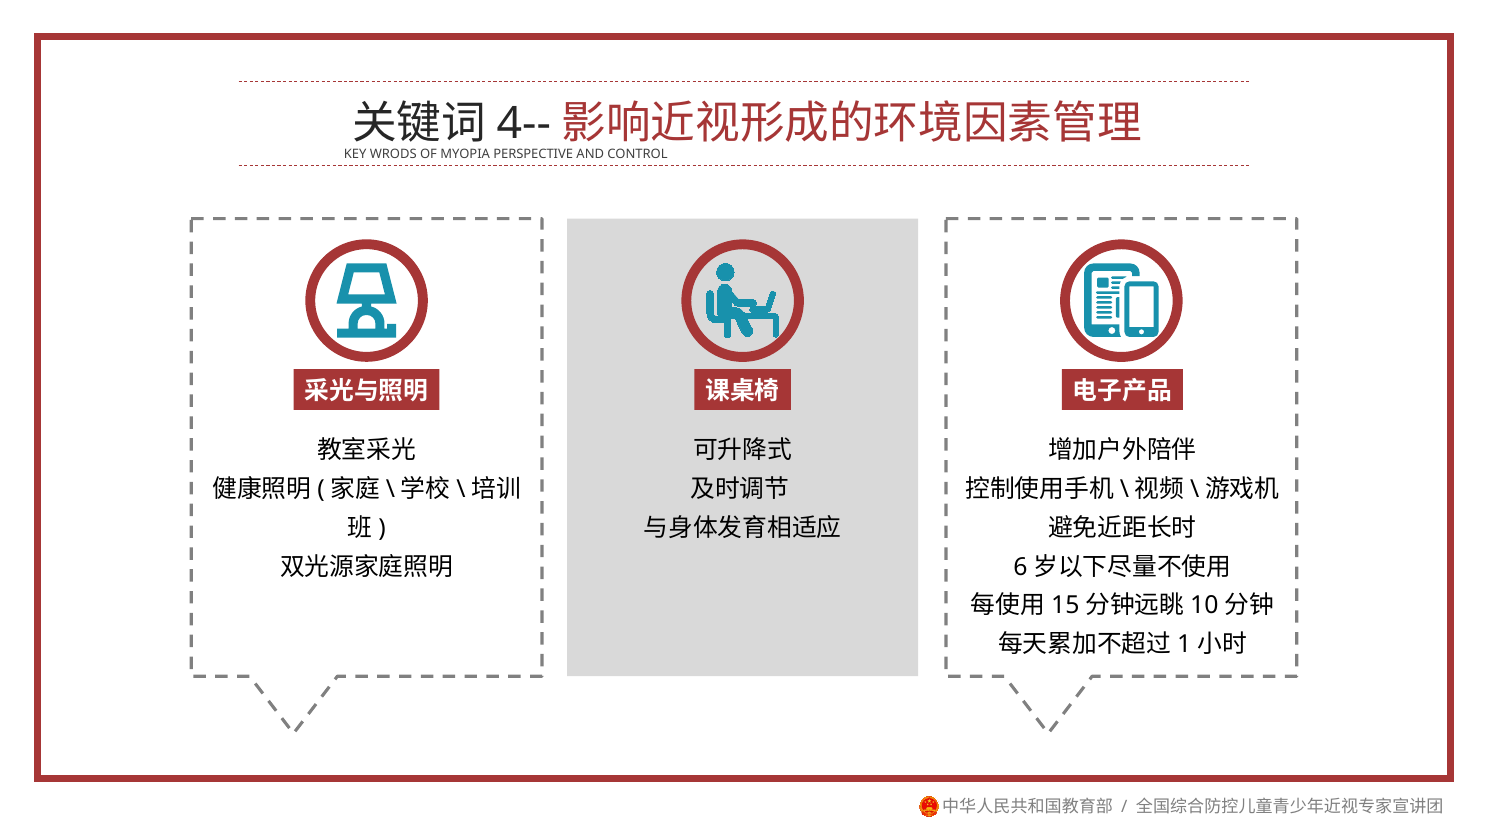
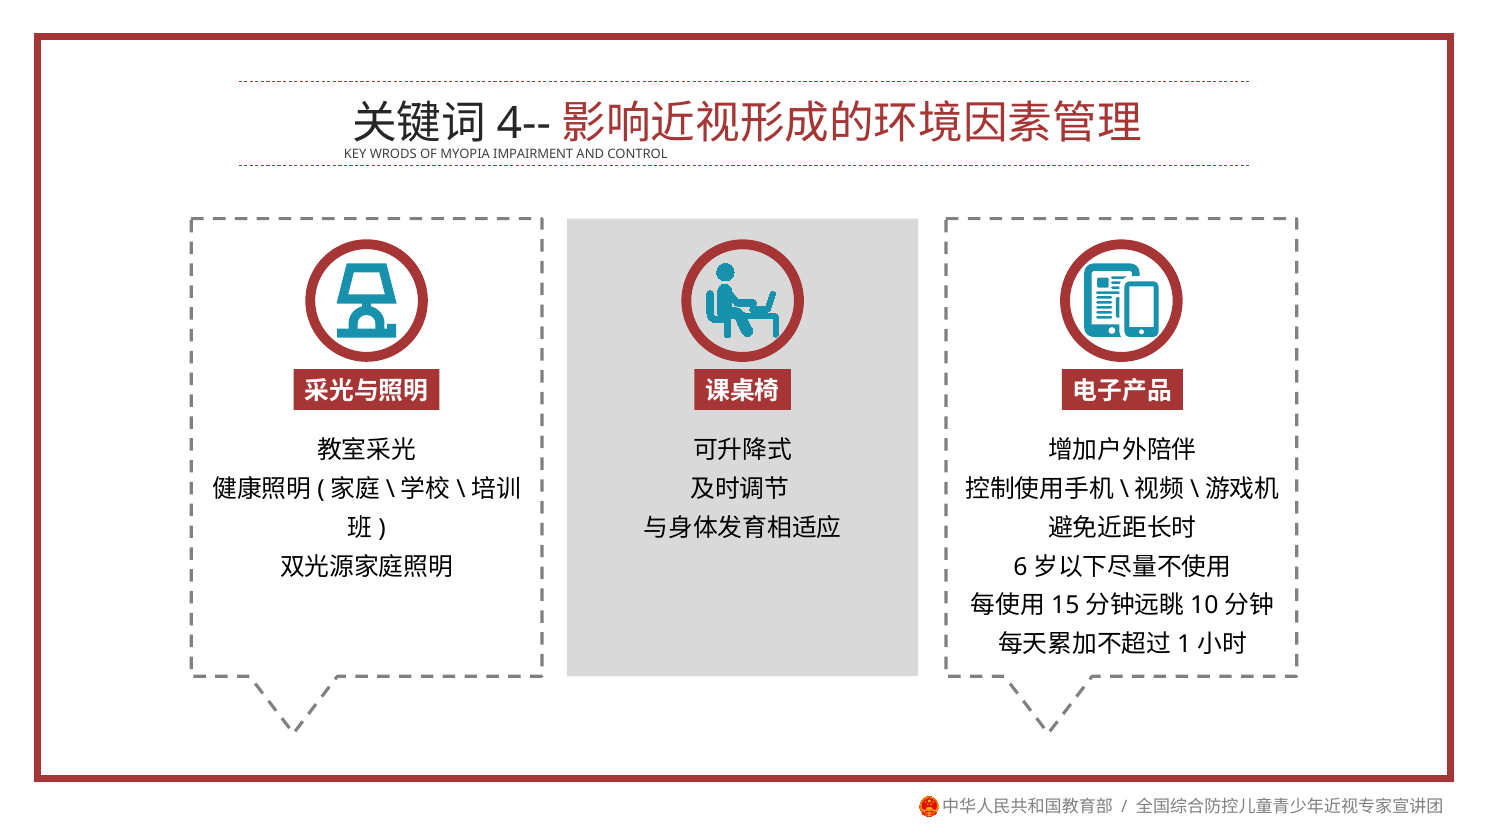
PERSPECTIVE: PERSPECTIVE -> IMPAIRMENT (533, 154)
